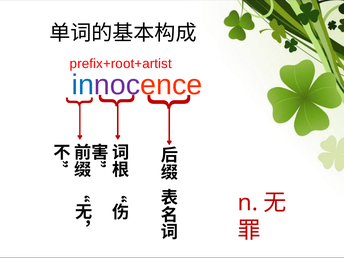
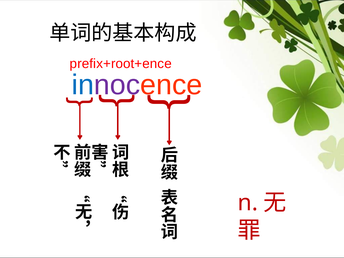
prefix+root+artist: prefix+root+artist -> prefix+root+ence (121, 64)
